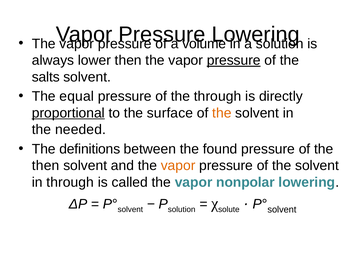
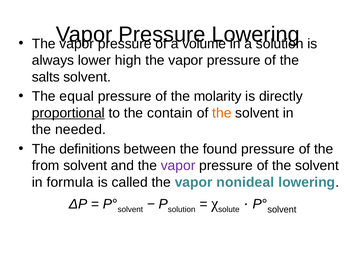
lower then: then -> high (128, 60)
pressure underline: present -> none (234, 60)
the through: through -> molarity (218, 96)
surface: surface -> contain (170, 113)
then: then -> from (46, 166)
vapor colour: orange -> purple (178, 166)
in through: through -> formula (70, 182)
nonpolar: nonpolar -> nonideal (245, 182)
